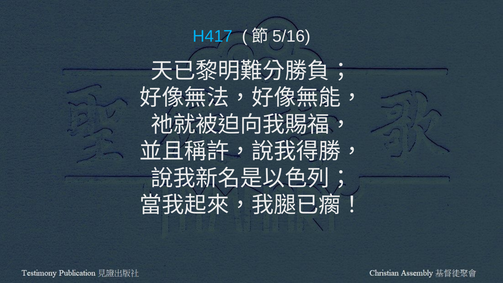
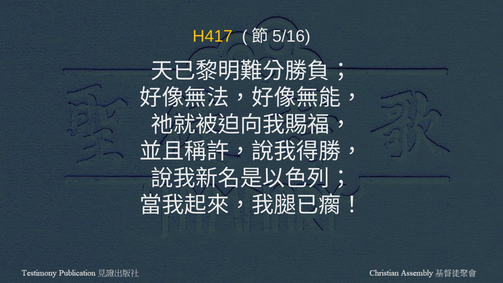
H417 colour: light blue -> yellow (213, 36)
